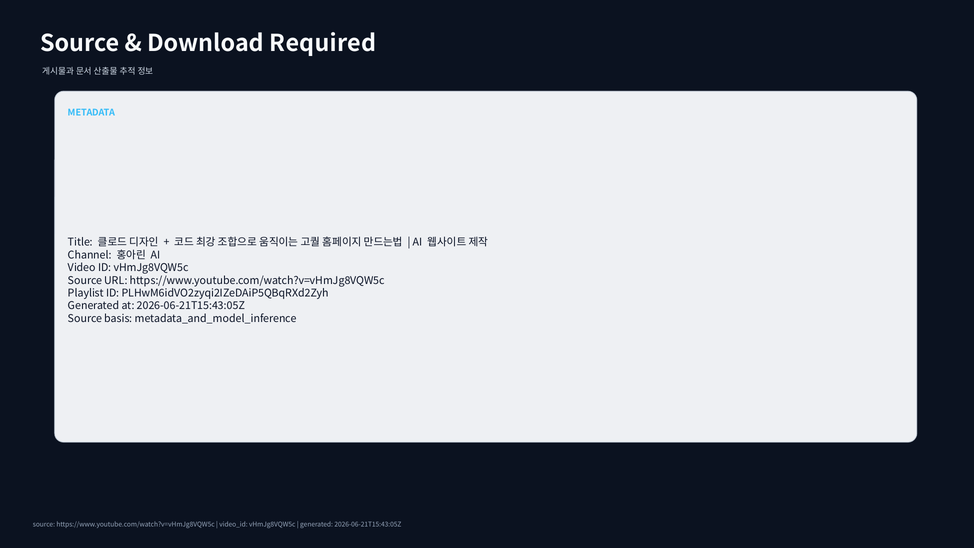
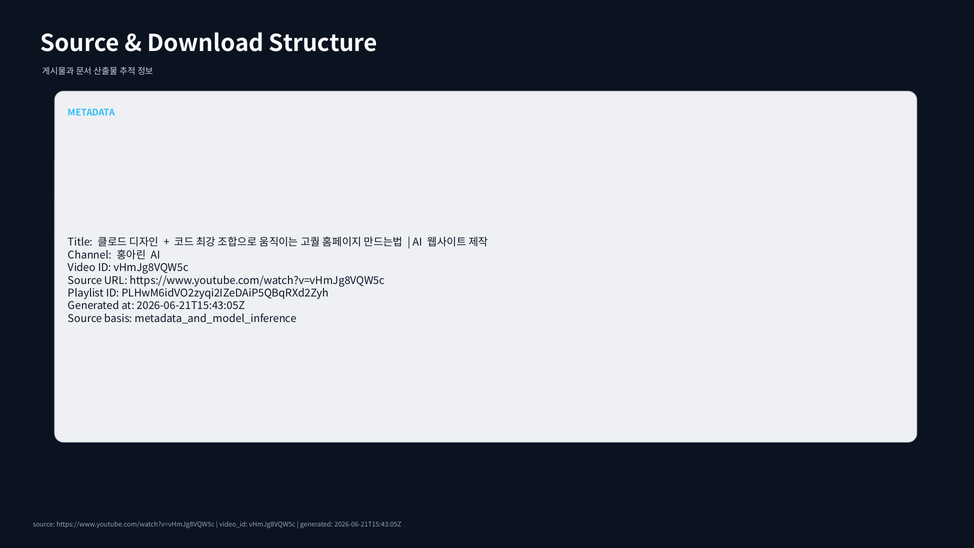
Required: Required -> Structure (323, 44)
